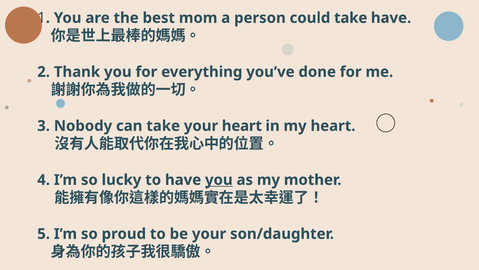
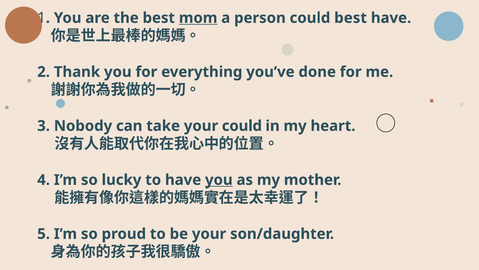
mom underline: none -> present (198, 18)
could take: take -> best (351, 18)
your heart: heart -> could (242, 126)
